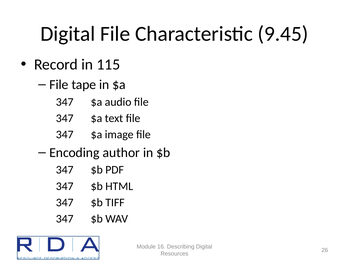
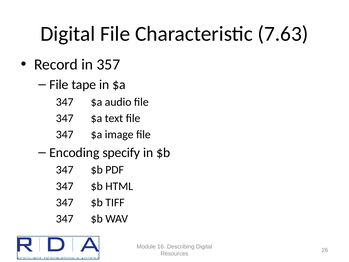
9.45: 9.45 -> 7.63 (283, 34)
115: 115 -> 357 (108, 64)
author: author -> specify (121, 152)
